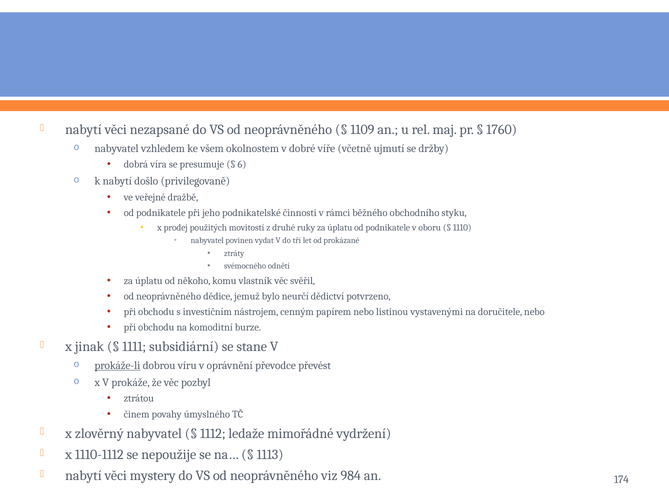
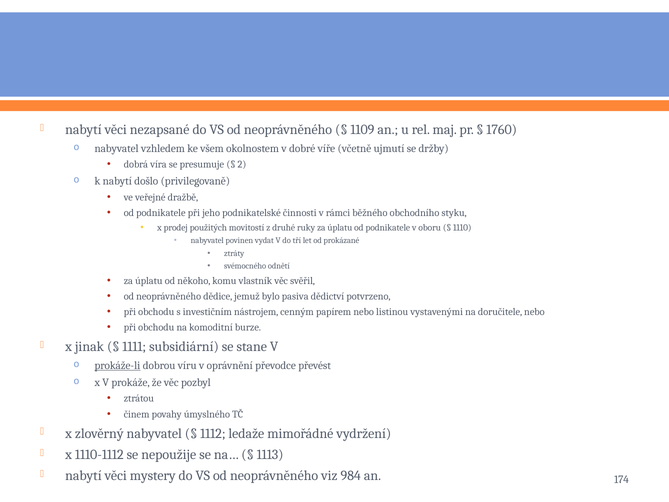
6: 6 -> 2 (242, 164)
neurčí: neurčí -> pasiva (295, 296)
